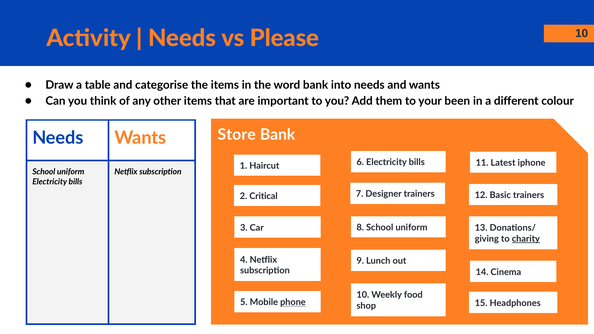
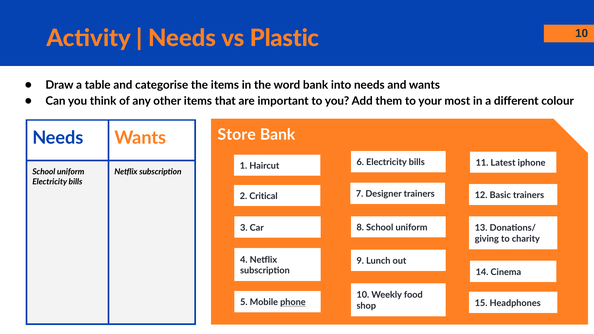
Please: Please -> Plastic (285, 38)
been: been -> most (457, 101)
charity underline: present -> none (526, 239)
